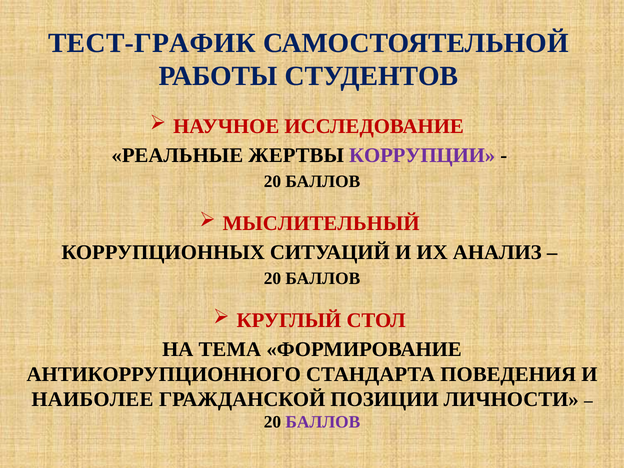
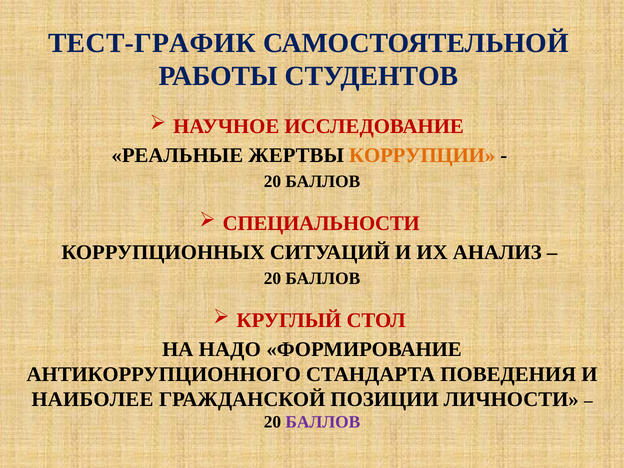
КОРРУПЦИИ colour: purple -> orange (422, 155)
МЫСЛИТЕЛЬНЫЙ: МЫСЛИТЕЛЬНЫЙ -> СПЕЦИАЛЬНОСТИ (321, 223)
ТЕМА: ТЕМА -> НАДО (230, 350)
